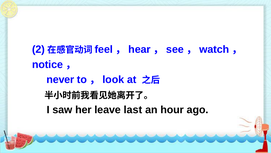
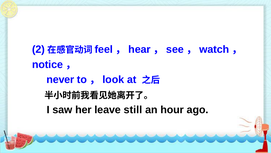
last: last -> still (133, 109)
